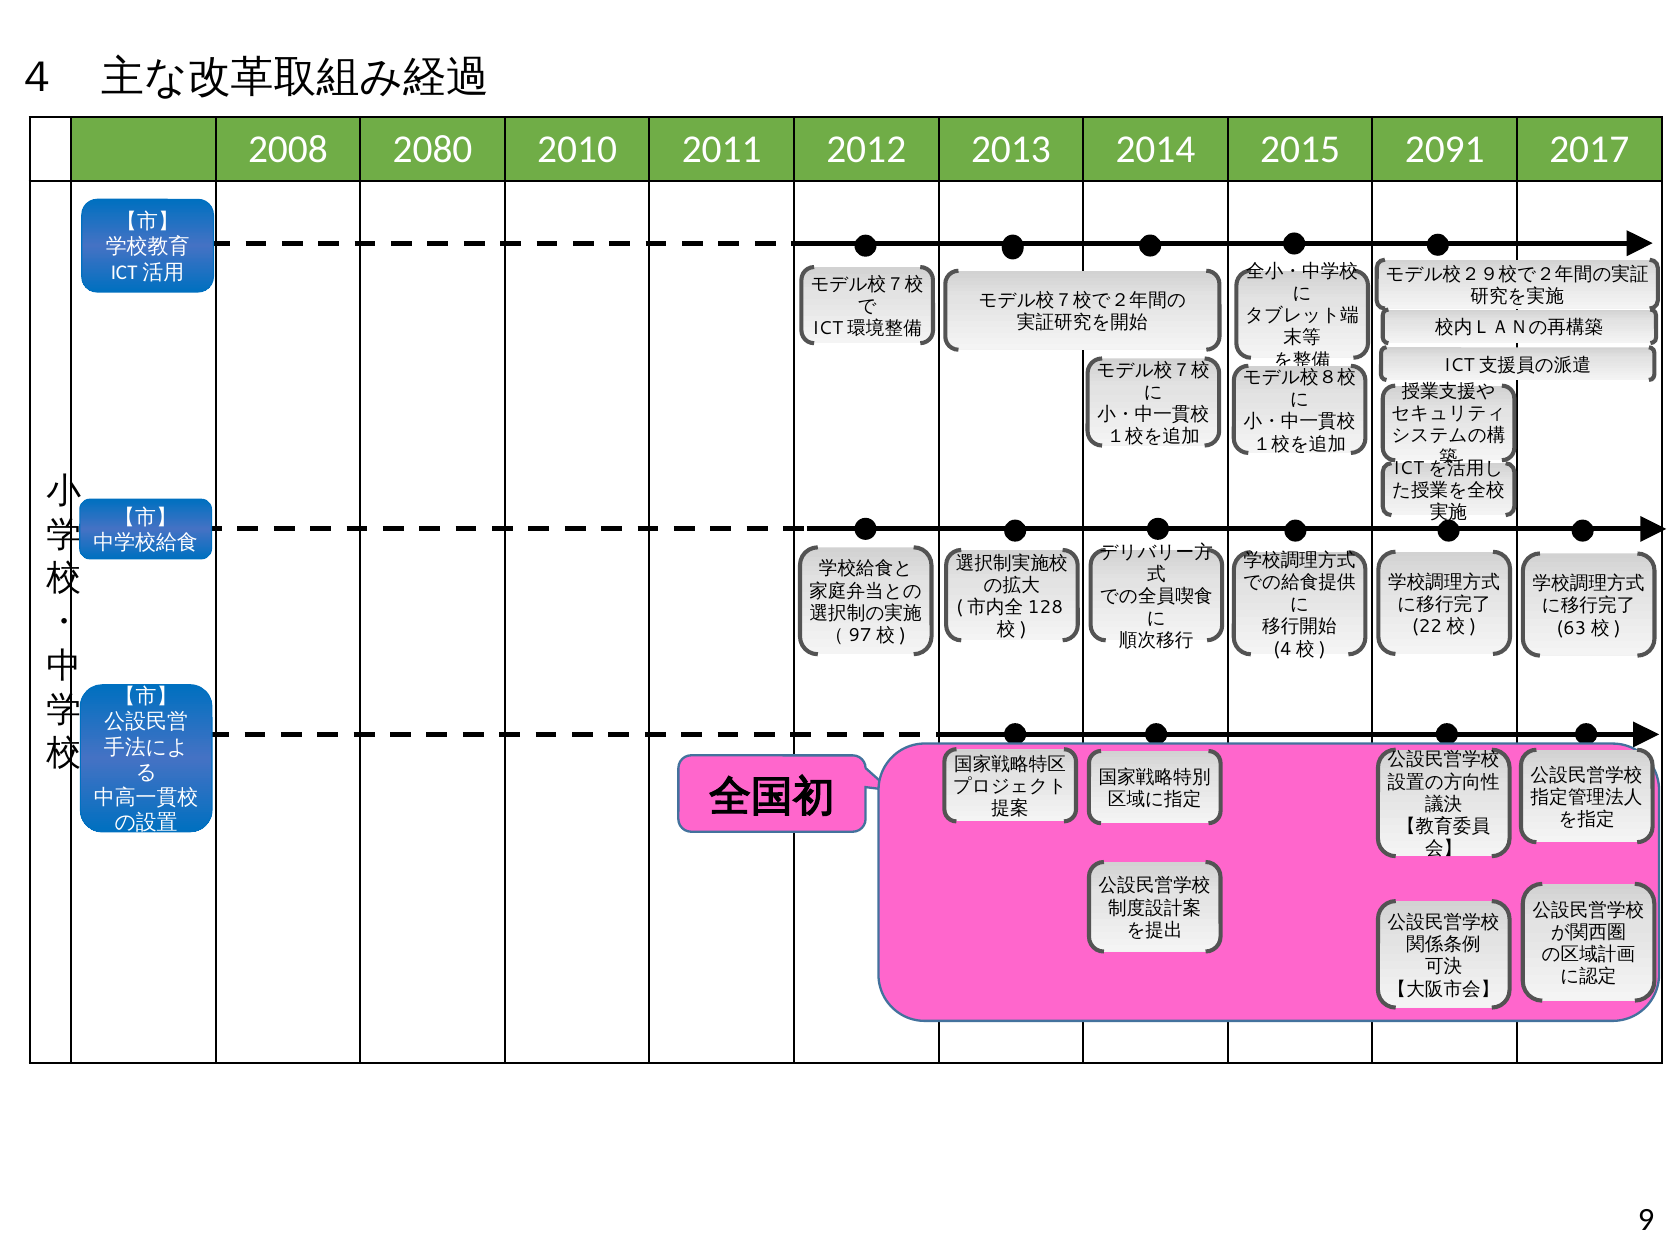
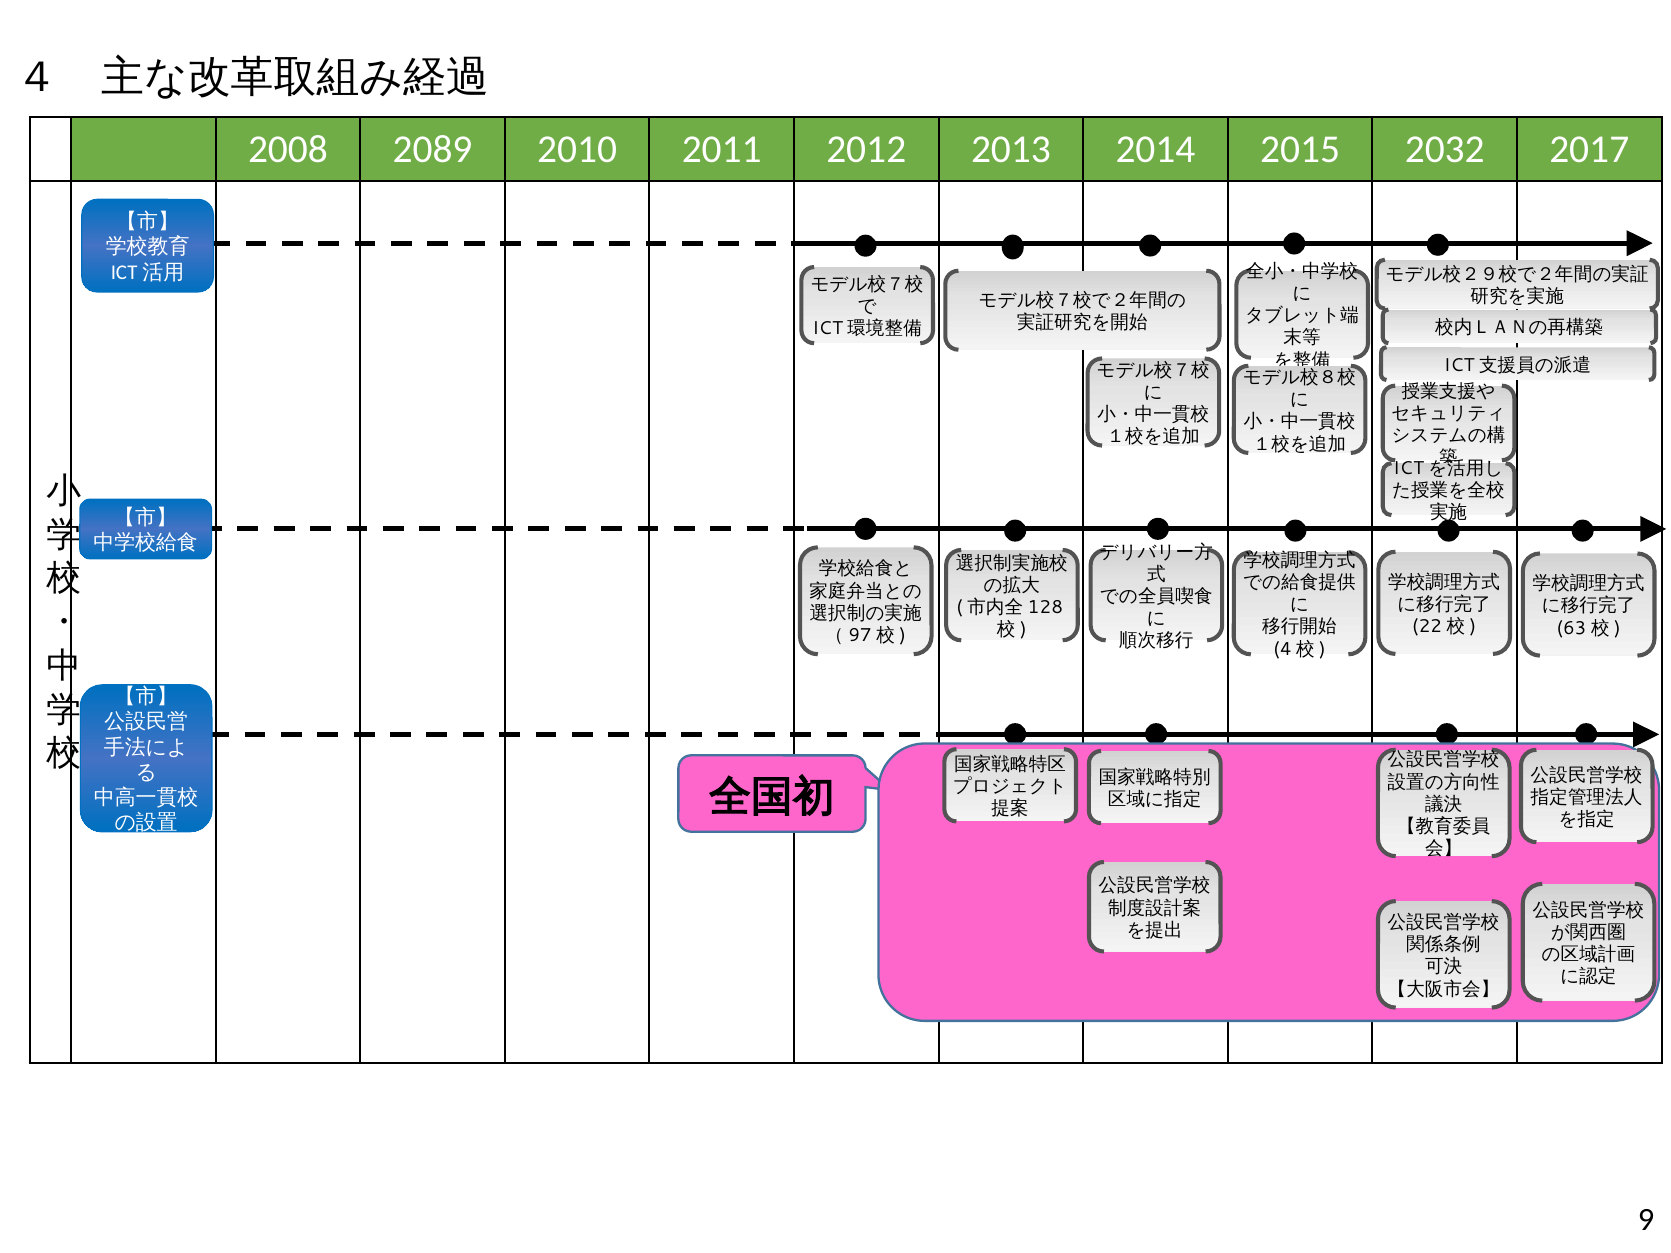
2080: 2080 -> 2089 (433, 150)
2091: 2091 -> 2032 (1445, 150)
